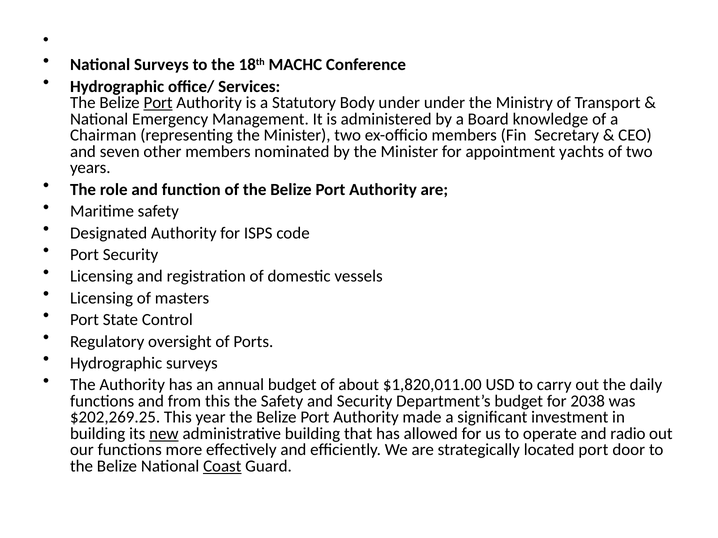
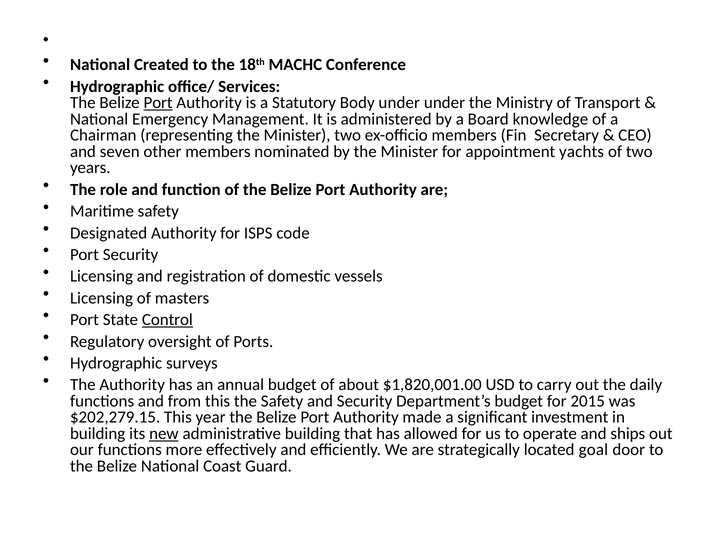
National Surveys: Surveys -> Created (161, 65)
Control underline: none -> present (167, 320)
$1,820,011.00: $1,820,011.00 -> $1,820,001.00 (432, 385)
2038: 2038 -> 2015 (588, 401)
$202,269.25: $202,269.25 -> $202,279.15 (115, 418)
radio: radio -> ships (628, 434)
located port: port -> goal (593, 450)
Coast underline: present -> none (222, 467)
